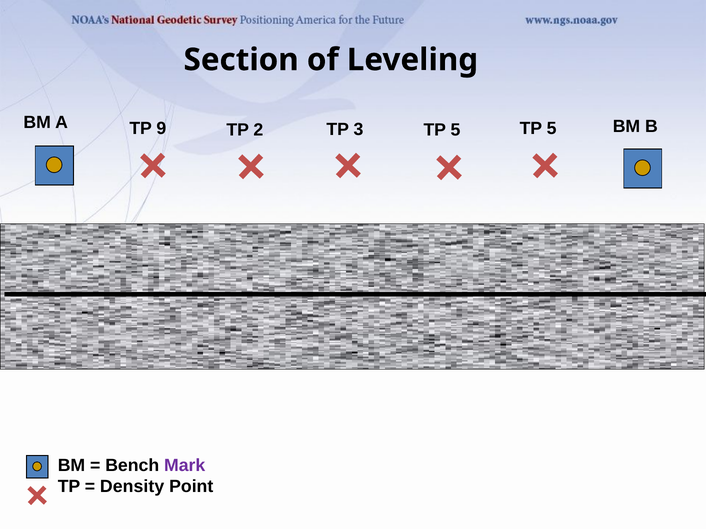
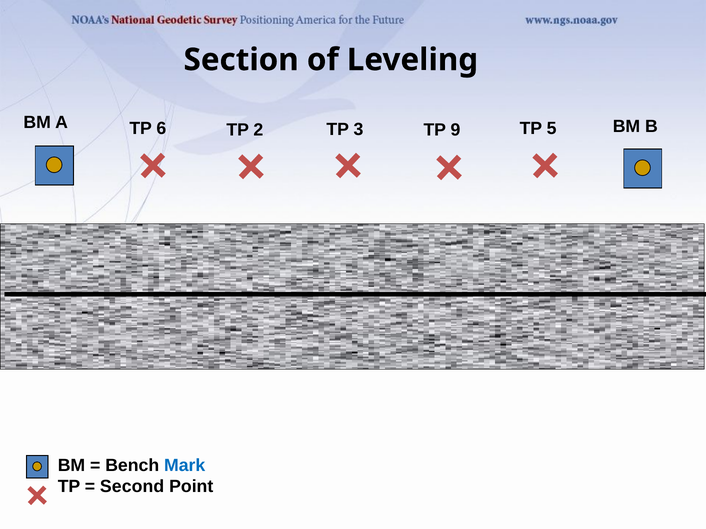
9: 9 -> 6 (161, 128)
3 TP 5: 5 -> 9 (455, 130)
Mark colour: purple -> blue (185, 466)
Density: Density -> Second (132, 487)
